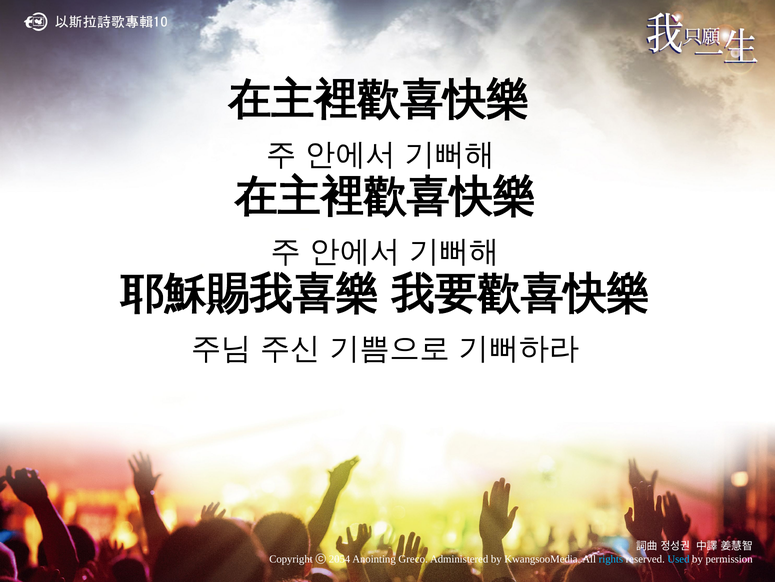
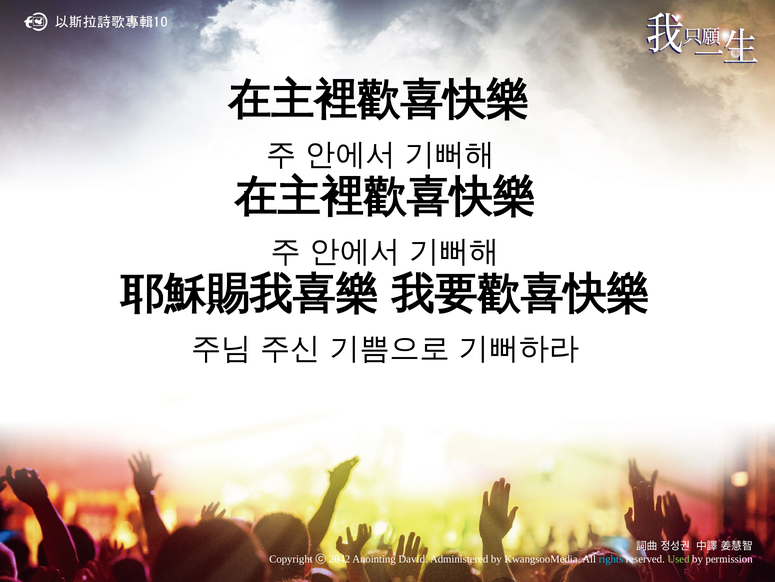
2054: 2054 -> 2042 (340, 558)
Greco: Greco -> David (413, 558)
Used colour: light blue -> light green (678, 558)
